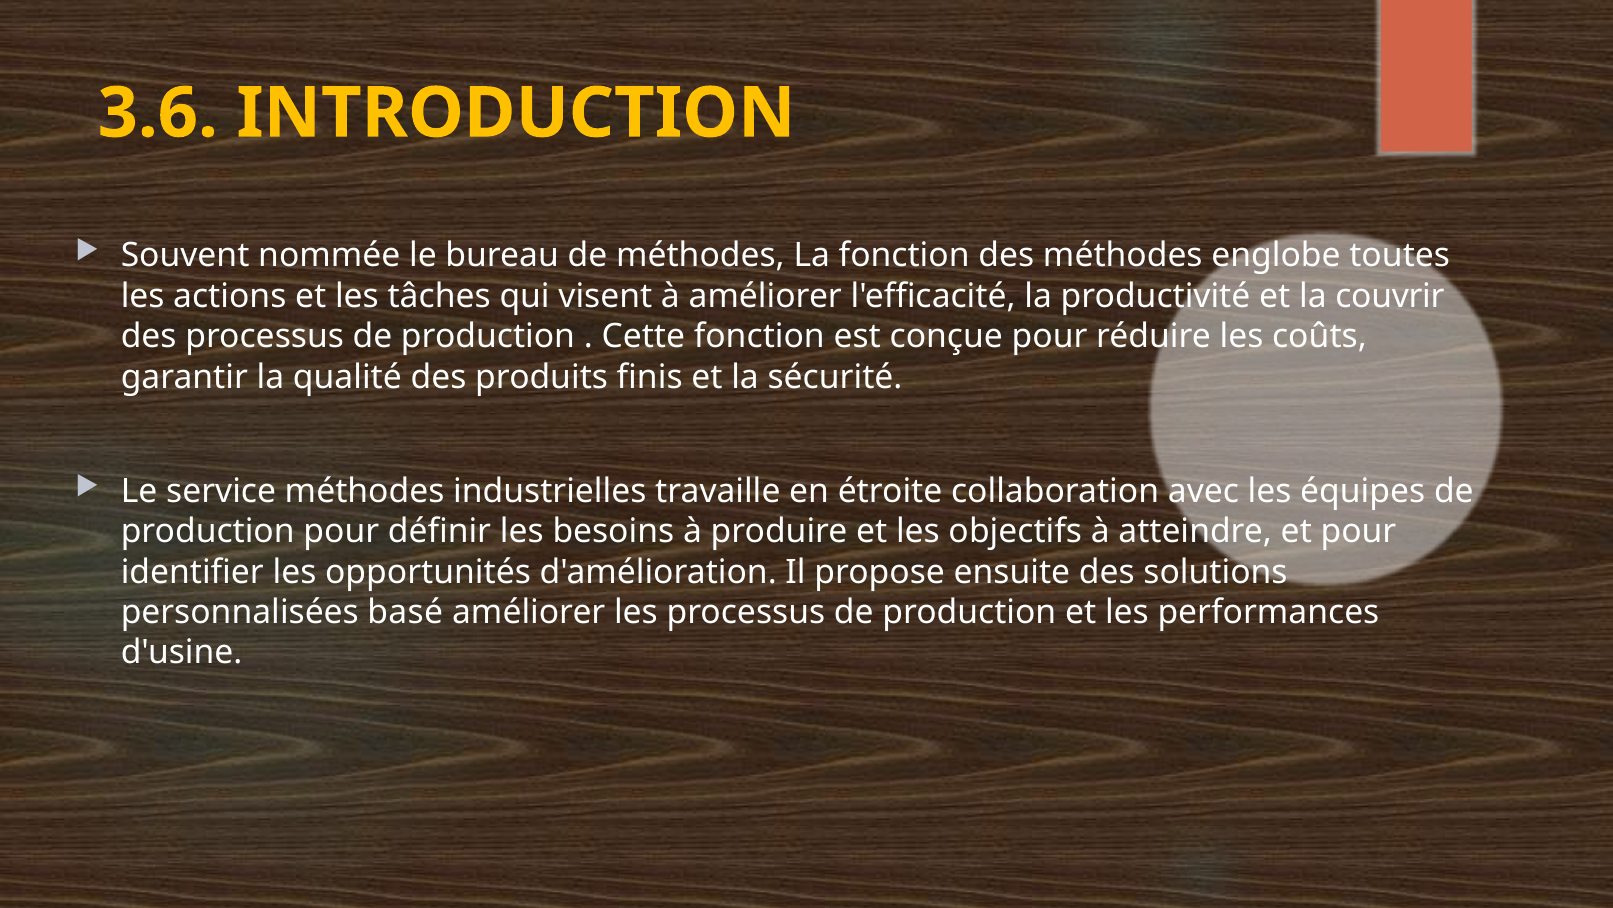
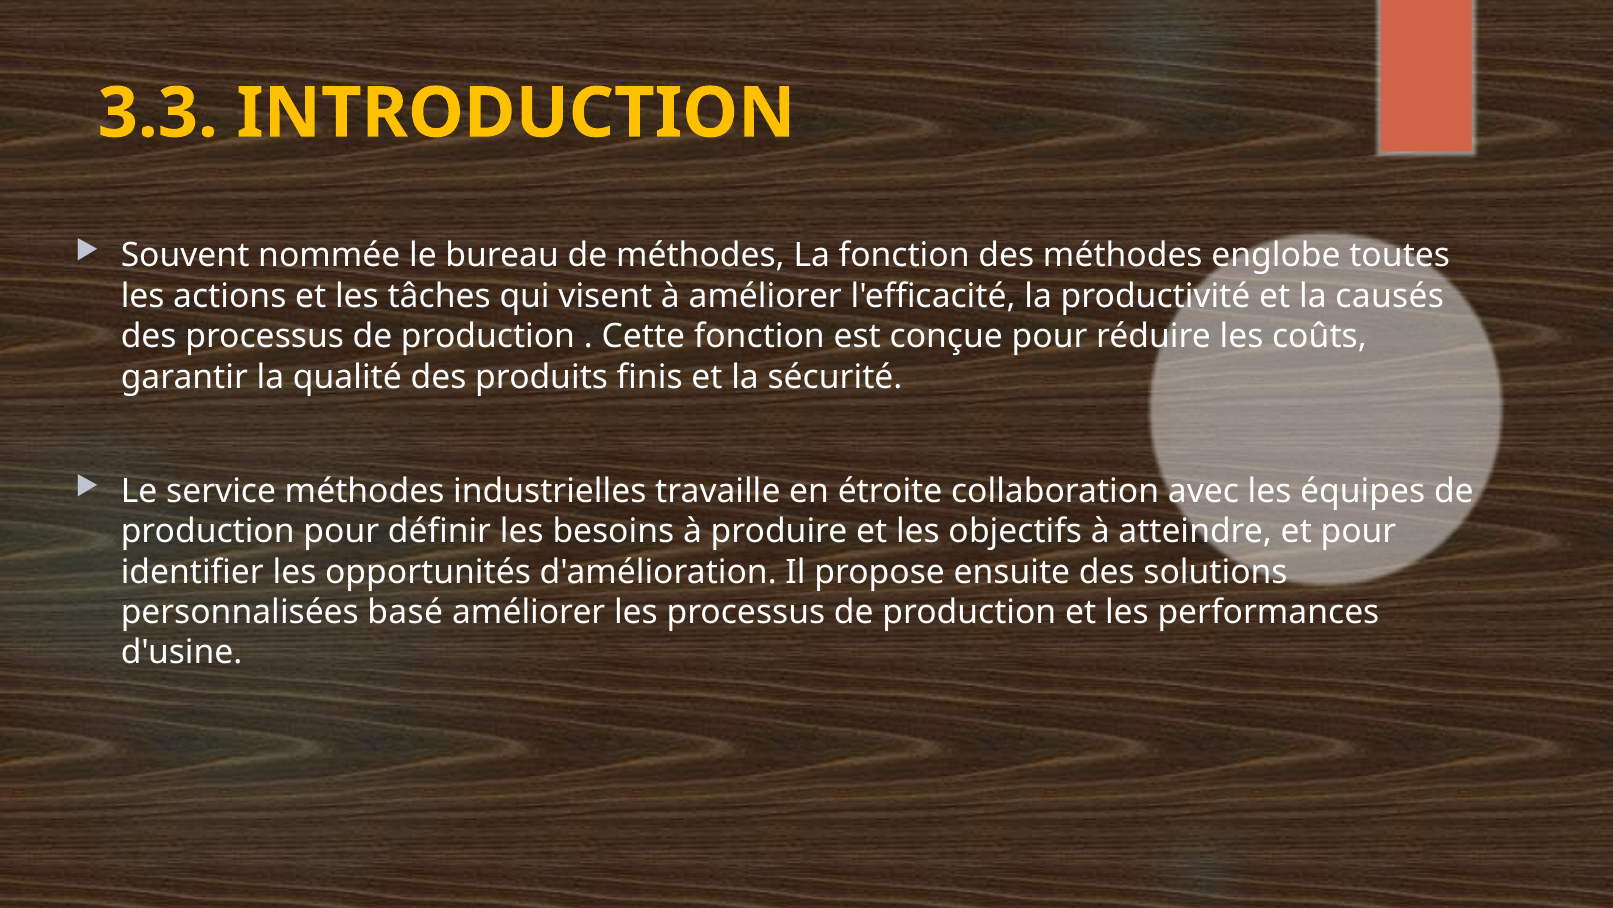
3.6: 3.6 -> 3.3 (158, 113)
couvrir: couvrir -> causés (1390, 296)
